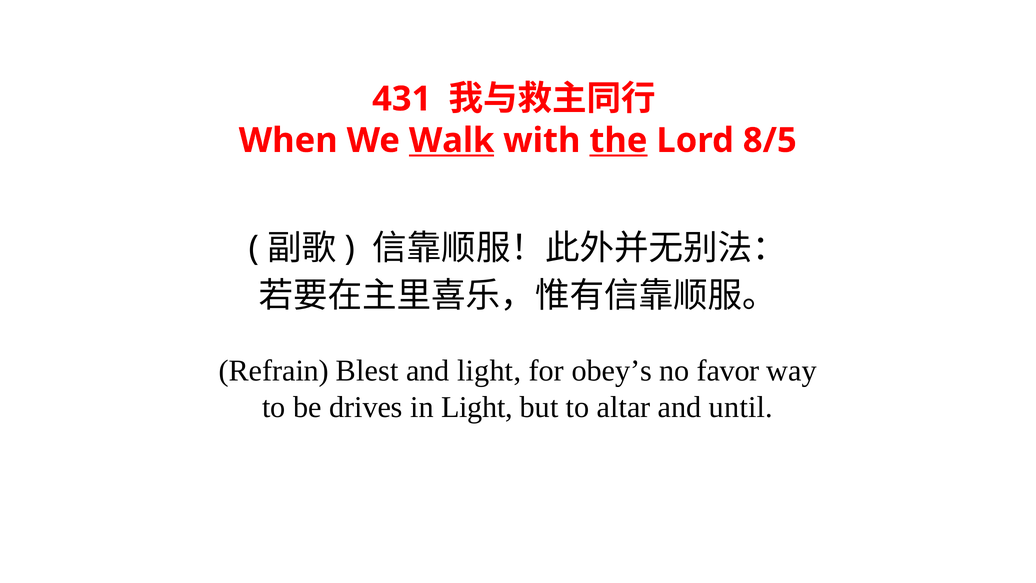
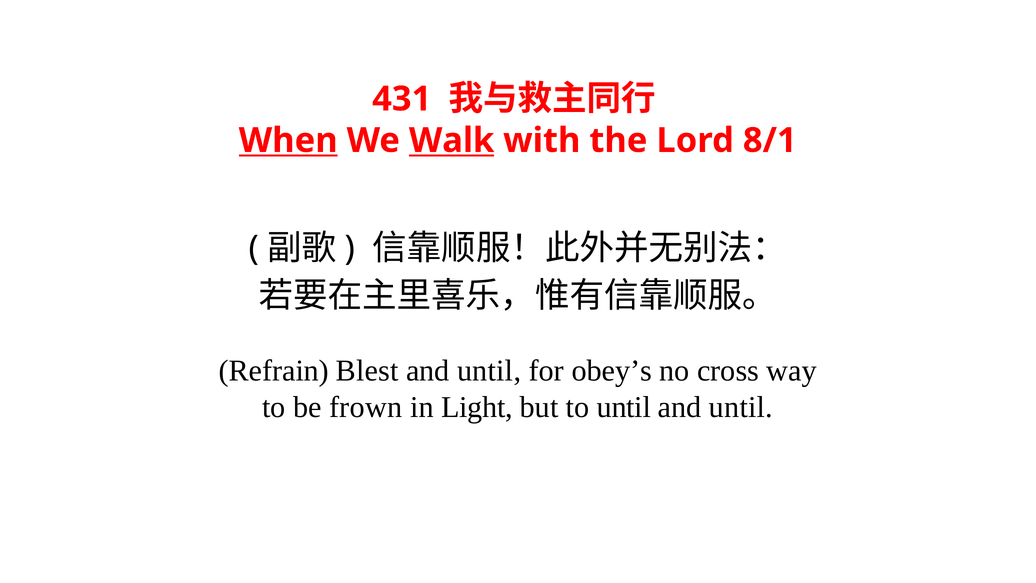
When underline: none -> present (288, 140)
the underline: present -> none (618, 140)
8/5: 8/5 -> 8/1 (770, 140)
light: light -> until (489, 371)
favor: favor -> cross (728, 371)
drives: drives -> frown (366, 407)
to altar: altar -> until (624, 407)
